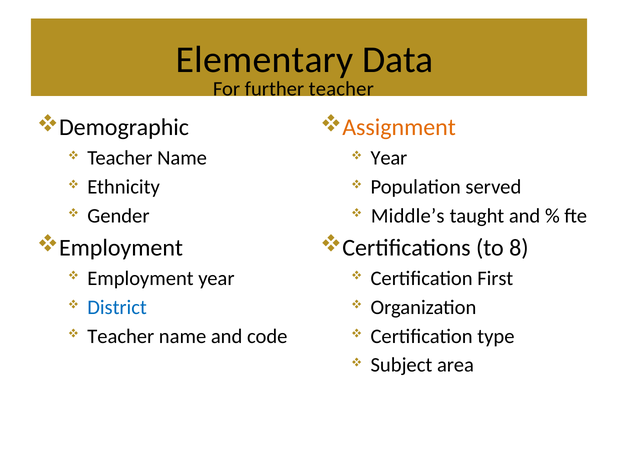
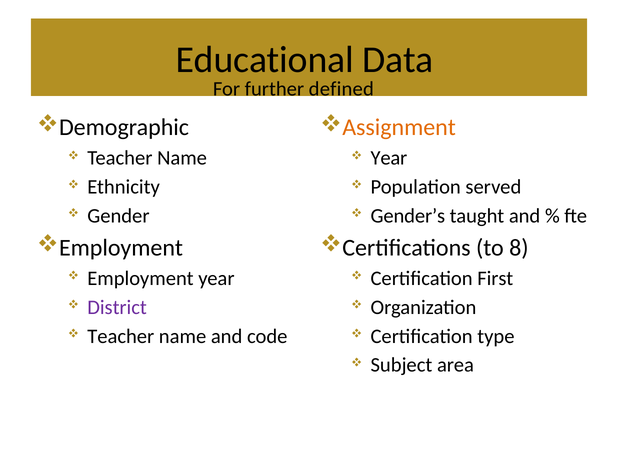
Elementary: Elementary -> Educational (265, 60)
further teacher: teacher -> defined (341, 89)
Middle’s: Middle’s -> Gender’s (408, 216)
District colour: blue -> purple (117, 307)
